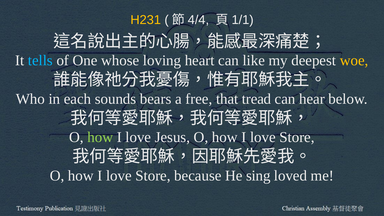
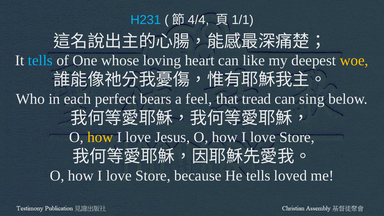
H231 colour: yellow -> light blue (146, 20)
sounds: sounds -> perfect (116, 99)
free: free -> feel (199, 99)
hear: hear -> sing (312, 99)
how colour: light green -> yellow (100, 137)
He sing: sing -> tells (258, 176)
